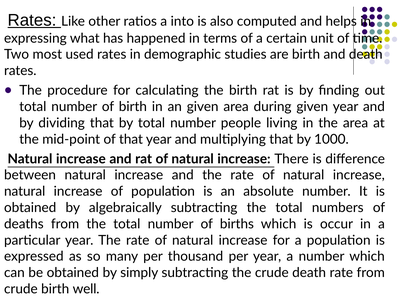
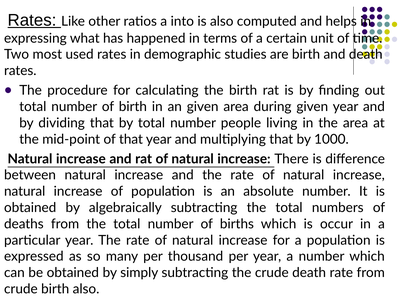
birth well: well -> also (86, 289)
